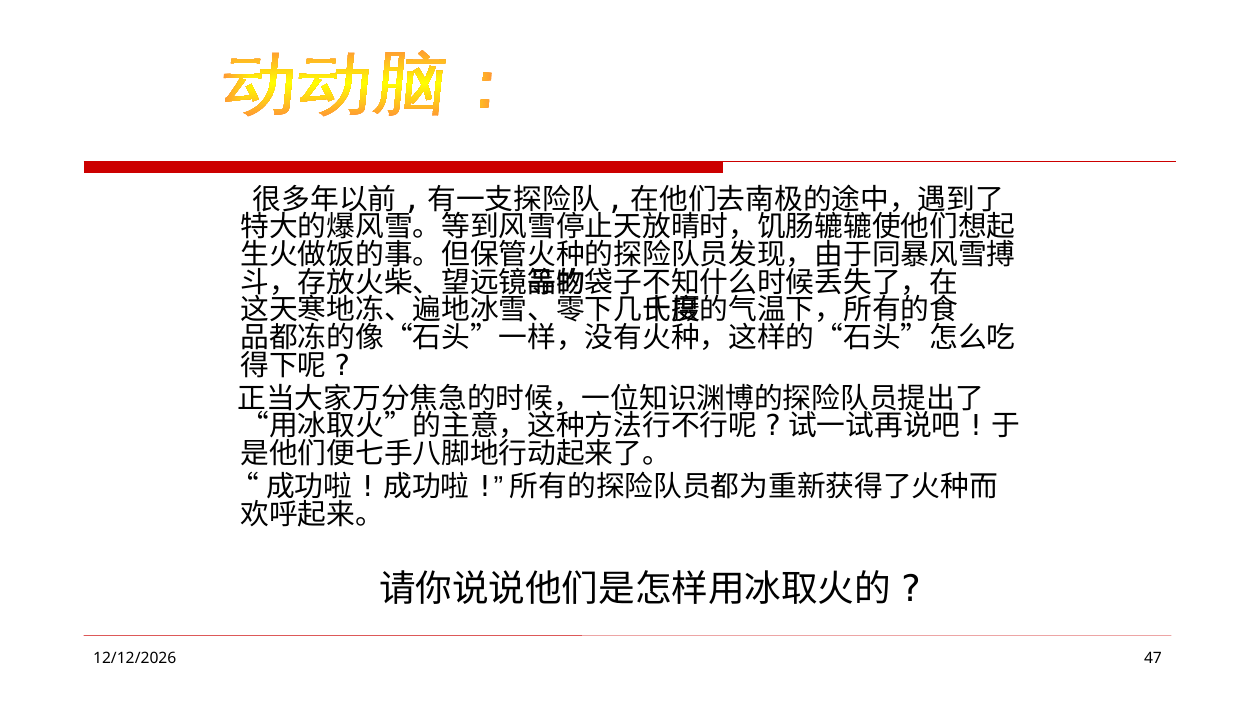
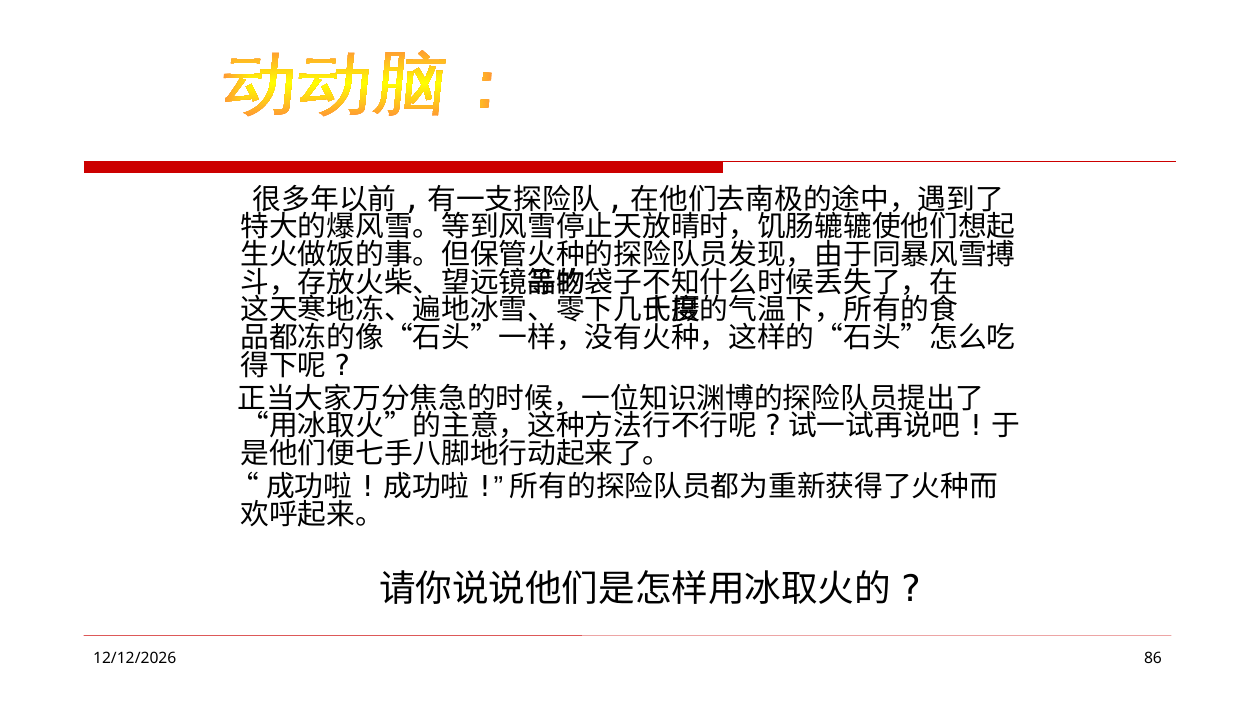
47: 47 -> 86 (1153, 658)
